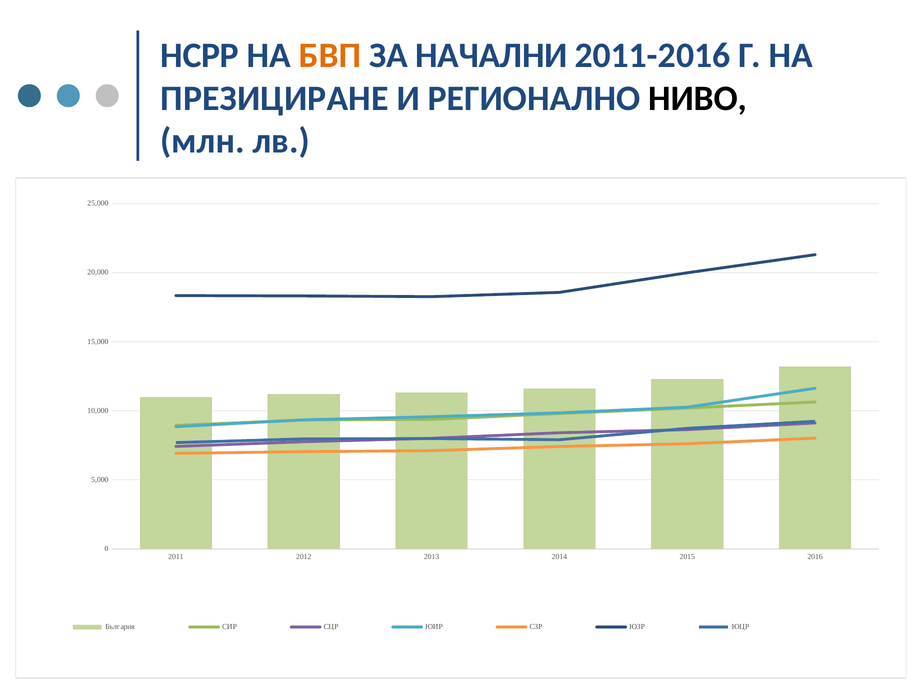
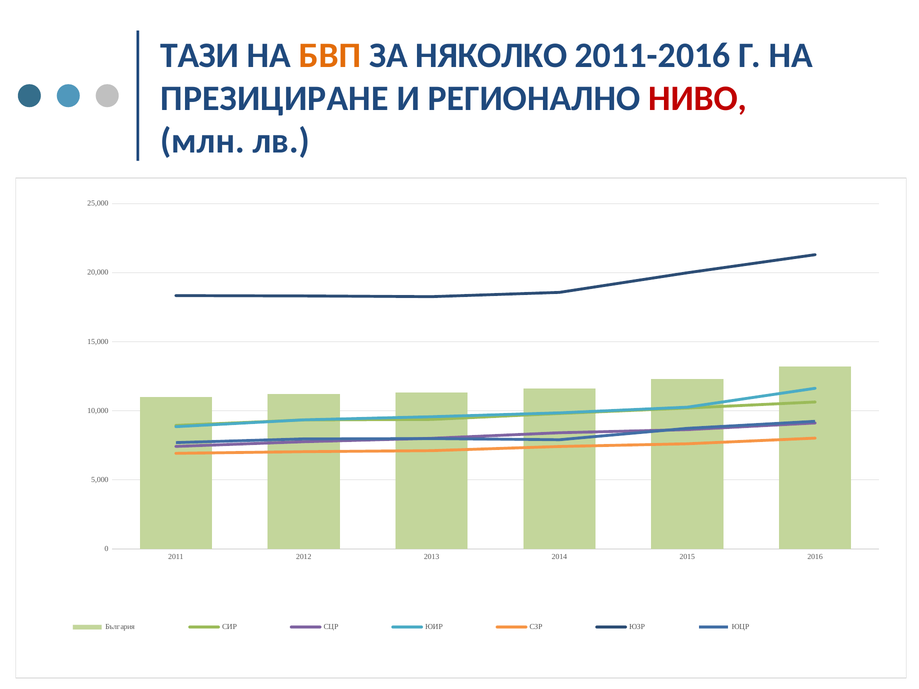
НСРР: НСРР -> ТАЗИ (200, 55)
НАЧАЛНИ: НАЧАЛНИ -> НЯКОЛКО (491, 55)
НИВО colour: black -> red (698, 98)
